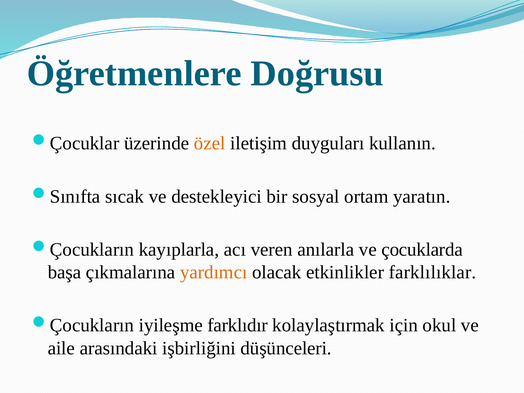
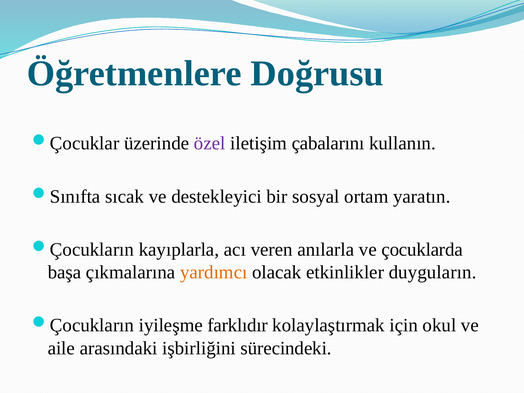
özel colour: orange -> purple (210, 143)
duyguları: duyguları -> çabalarını (328, 143)
farklılıklar: farklılıklar -> duyguların (433, 272)
düşünceleri: düşünceleri -> sürecindeki (286, 348)
